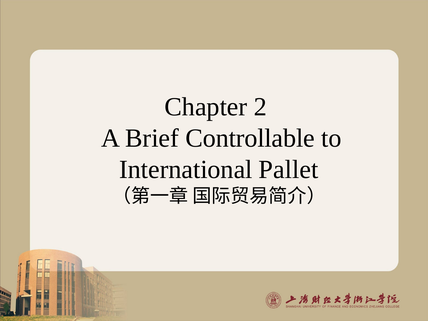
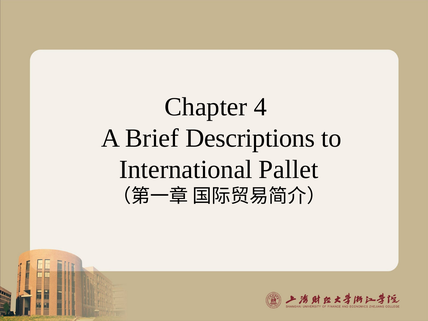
2: 2 -> 4 (260, 107)
Controllable: Controllable -> Descriptions (250, 138)
